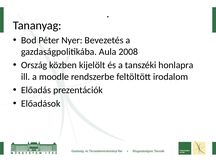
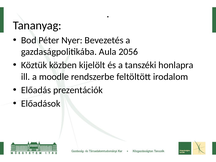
2008: 2008 -> 2056 (128, 52)
Ország: Ország -> Köztük (34, 65)
